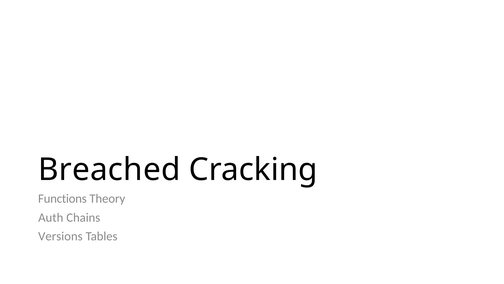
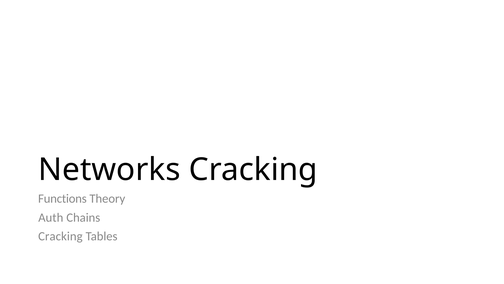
Breached: Breached -> Networks (109, 169)
Versions: Versions -> Cracking (60, 236)
